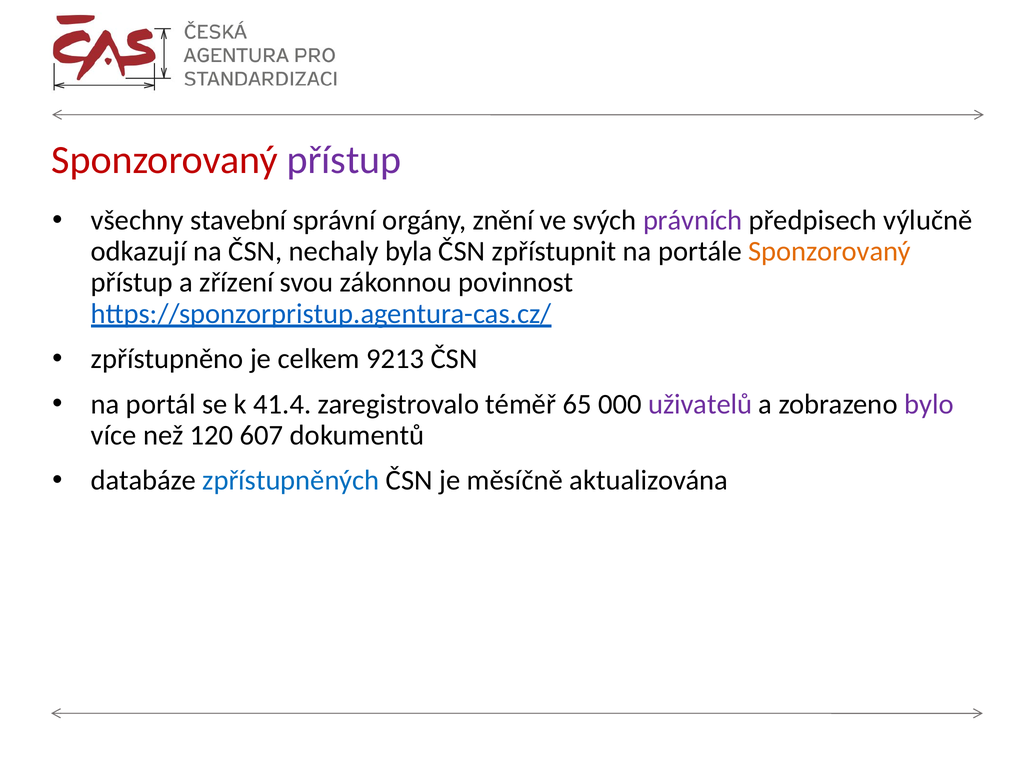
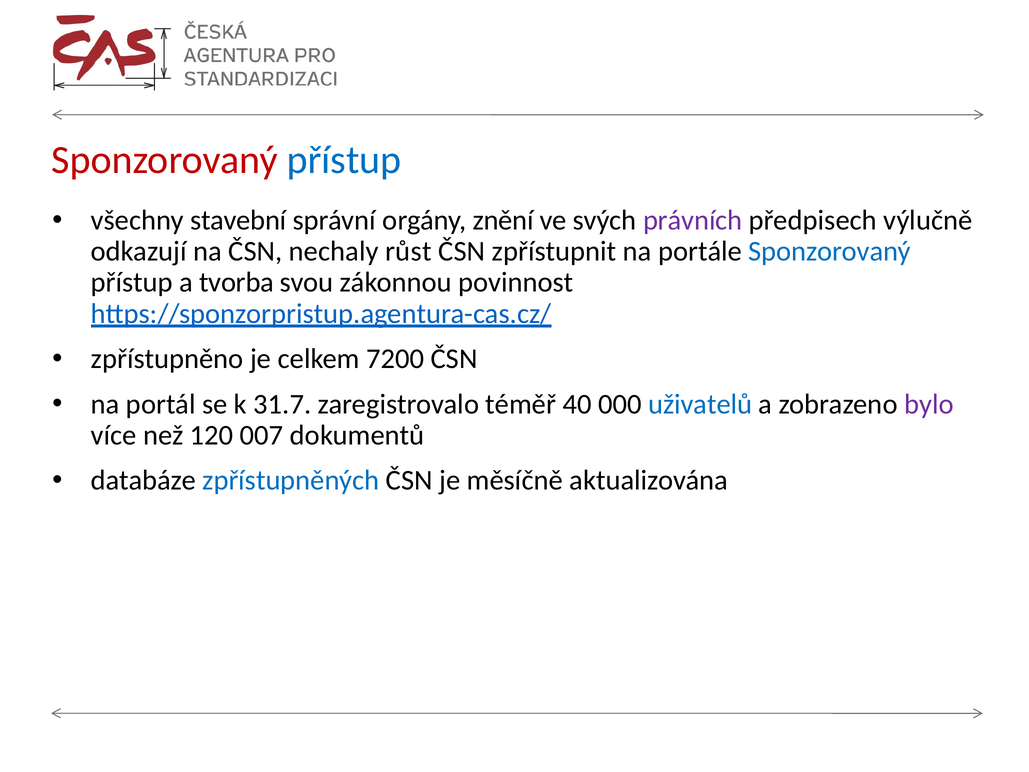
přístup colour: purple -> blue (344, 160)
byla: byla -> růst (408, 251)
Sponzorovaný colour: orange -> blue (830, 251)
zřízení: zřízení -> tvorba (237, 282)
9213: 9213 -> 7200 (395, 359)
41.4: 41.4 -> 31.7 (282, 404)
65: 65 -> 40 (577, 404)
uživatelů colour: purple -> blue (700, 404)
607: 607 -> 007 (262, 435)
